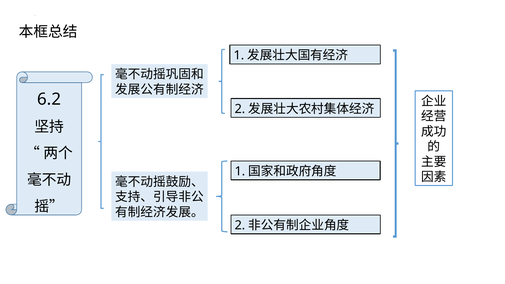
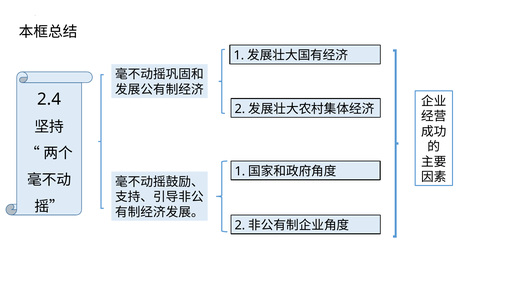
6.2: 6.2 -> 2.4 (49, 99)
